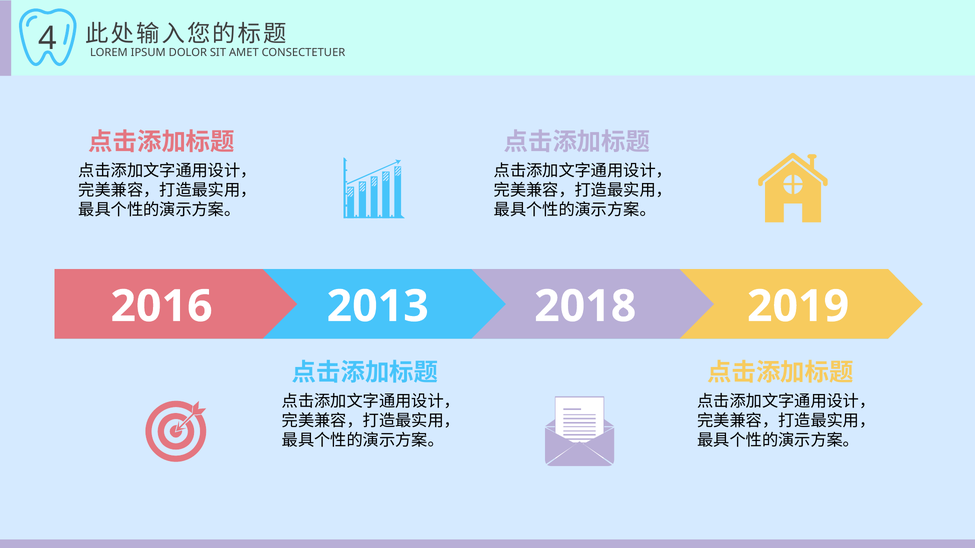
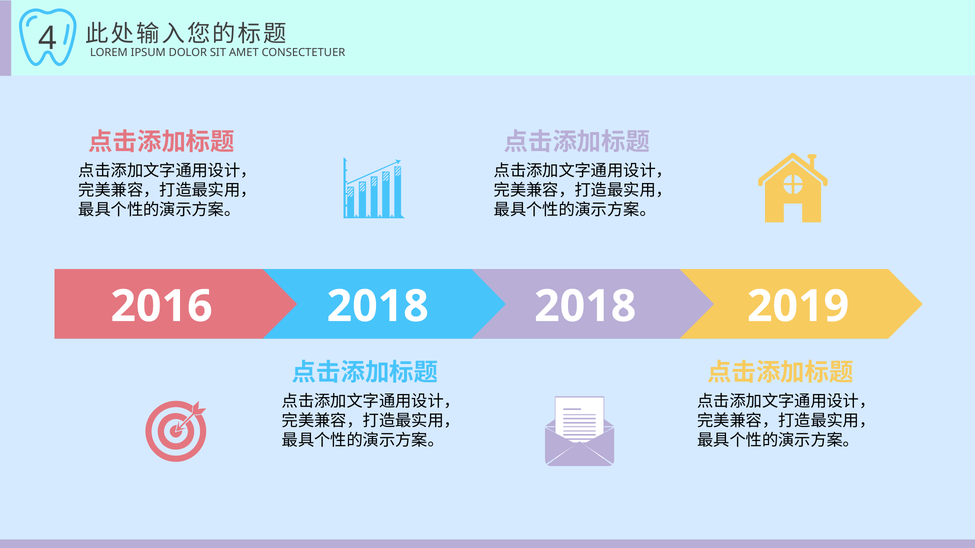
2016 2013: 2013 -> 2018 (378, 307)
